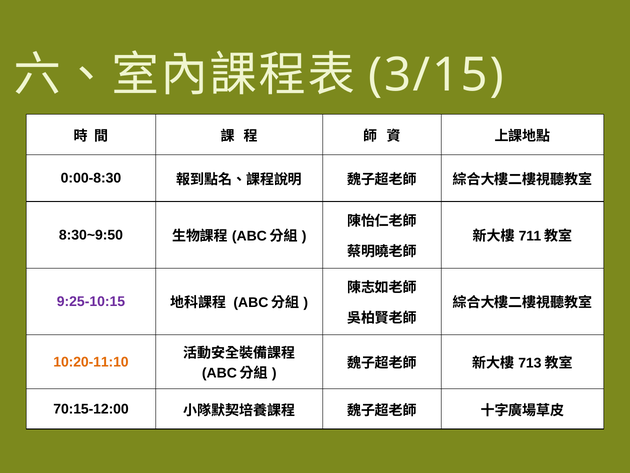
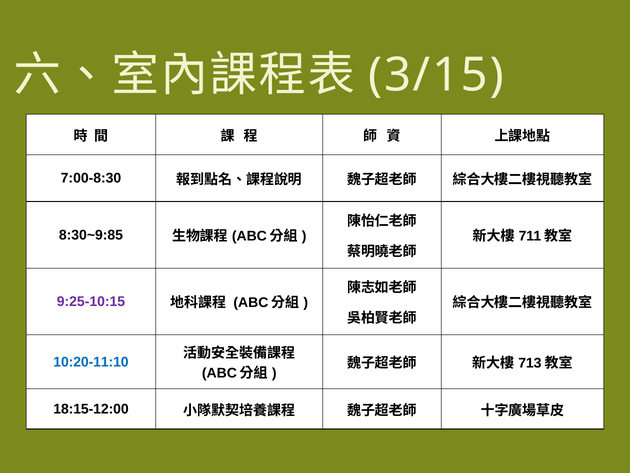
0:00-8:30: 0:00-8:30 -> 7:00-8:30 (91, 178)
8:30~9:50: 8:30~9:50 -> 8:30~9:85 (91, 235)
10:20-11:10 colour: orange -> blue (91, 362)
70:15-12:00: 70:15-12:00 -> 18:15-12:00 (91, 409)
